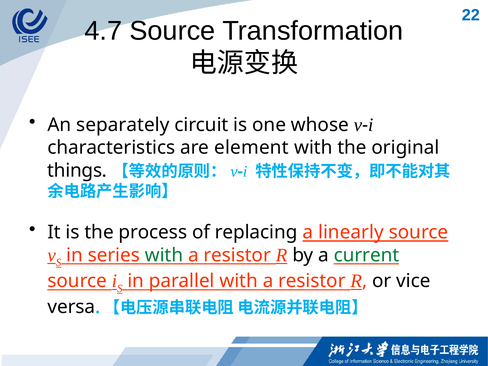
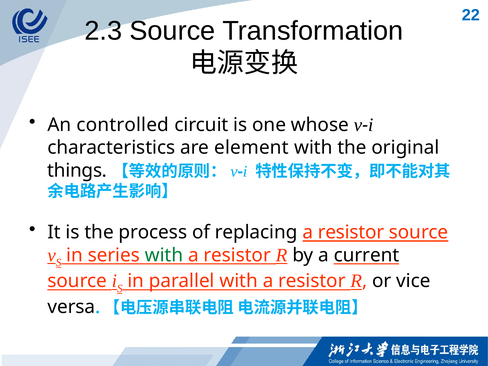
4.7: 4.7 -> 2.3 (103, 31)
separately: separately -> controlled (123, 125)
replacing a linearly: linearly -> resistor (351, 232)
current colour: green -> black (367, 255)
